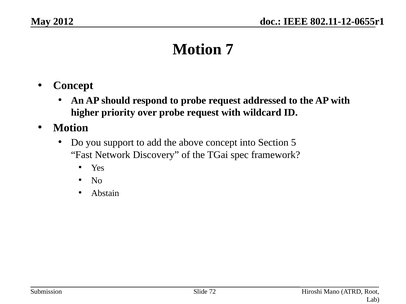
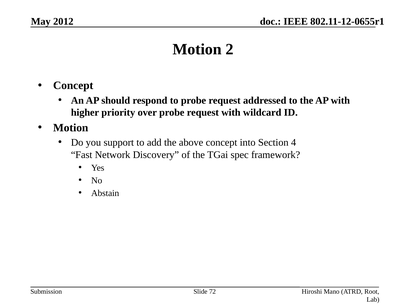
7: 7 -> 2 (229, 50)
5: 5 -> 4 (294, 143)
